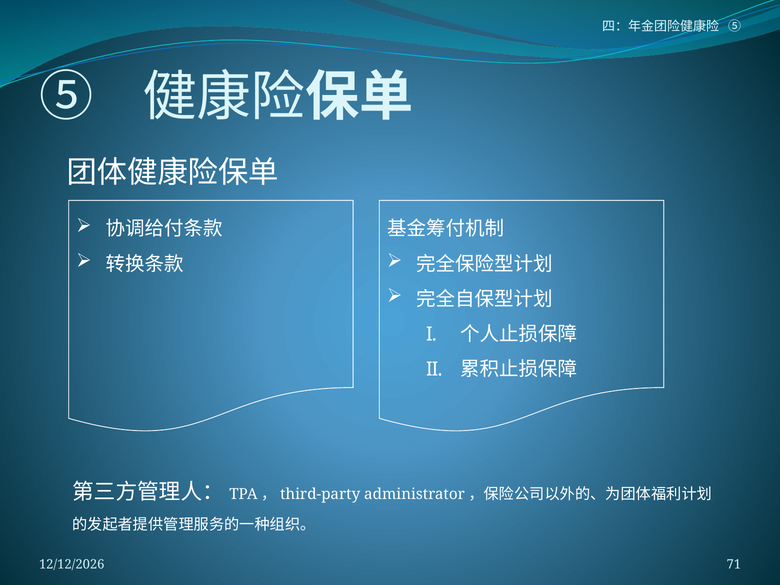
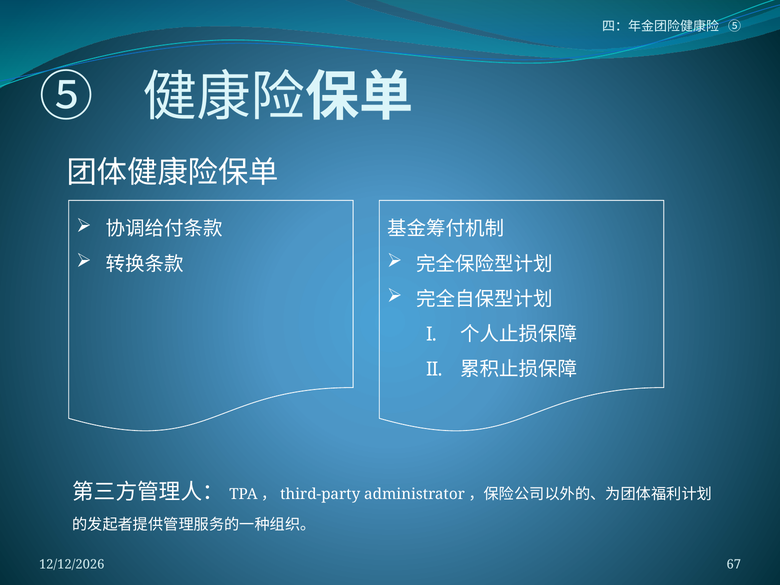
71: 71 -> 67 (734, 564)
